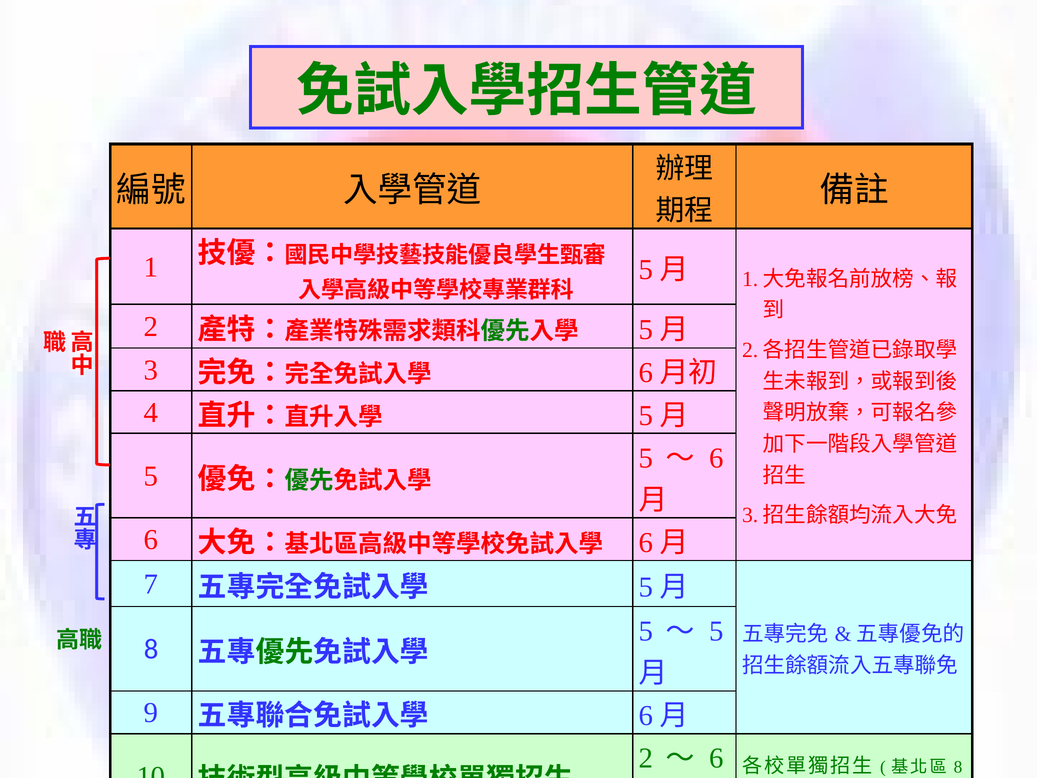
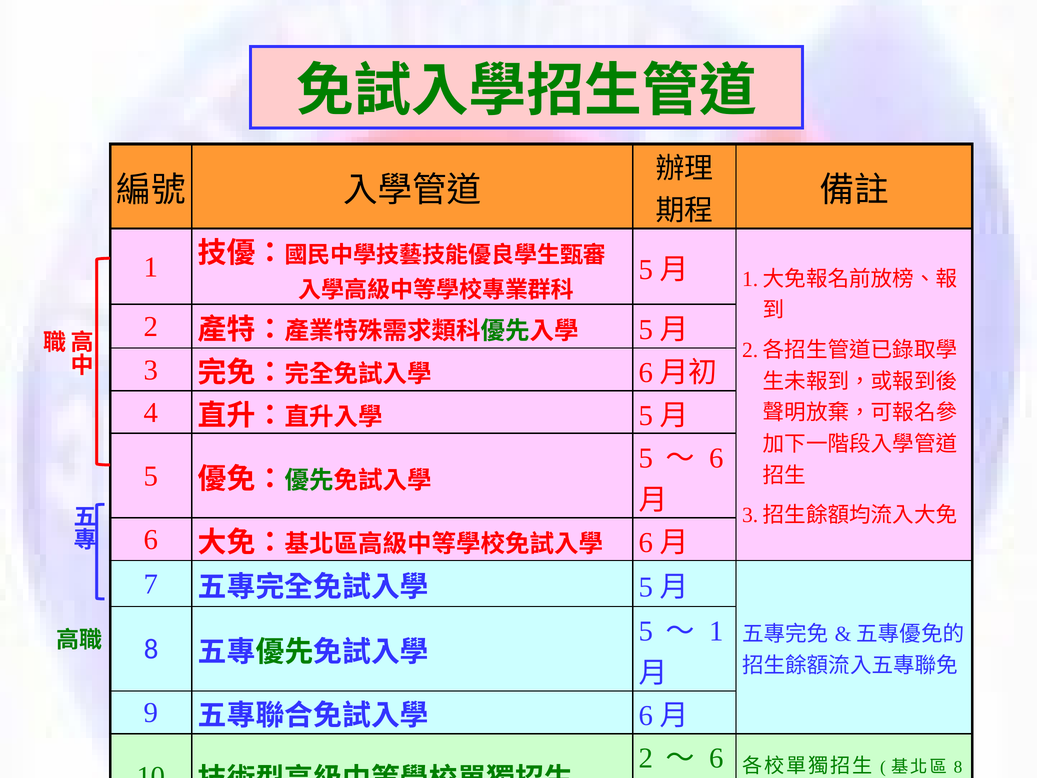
5: 5 -> 1 (716, 631)
